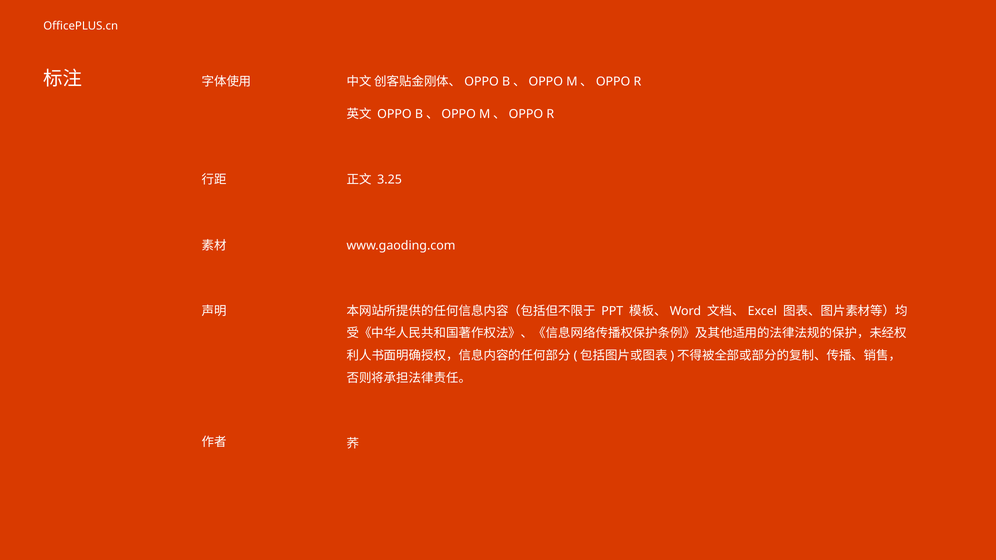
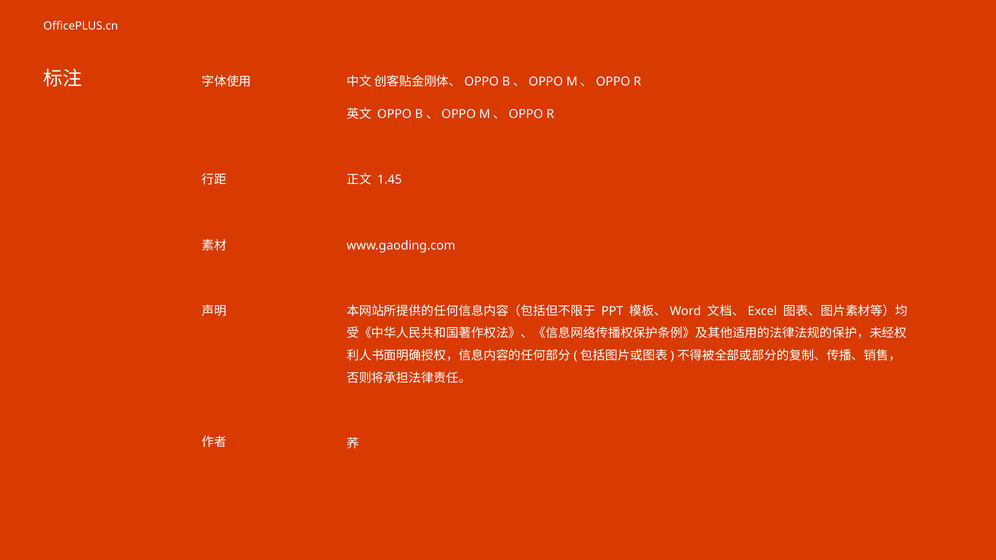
3.25: 3.25 -> 1.45 (390, 180)
